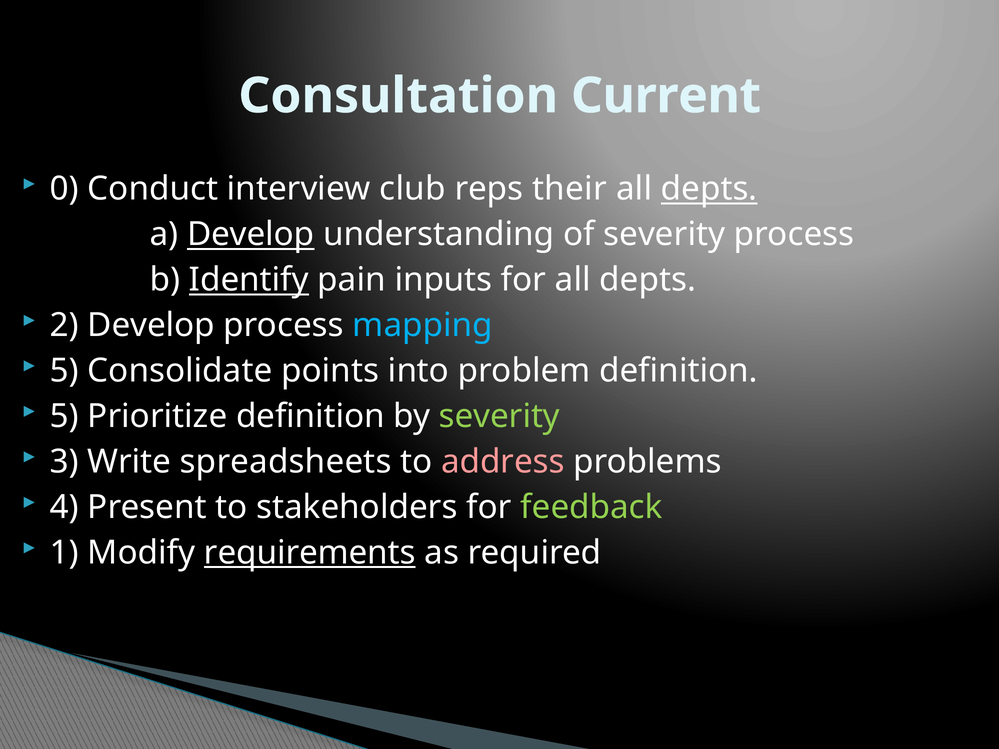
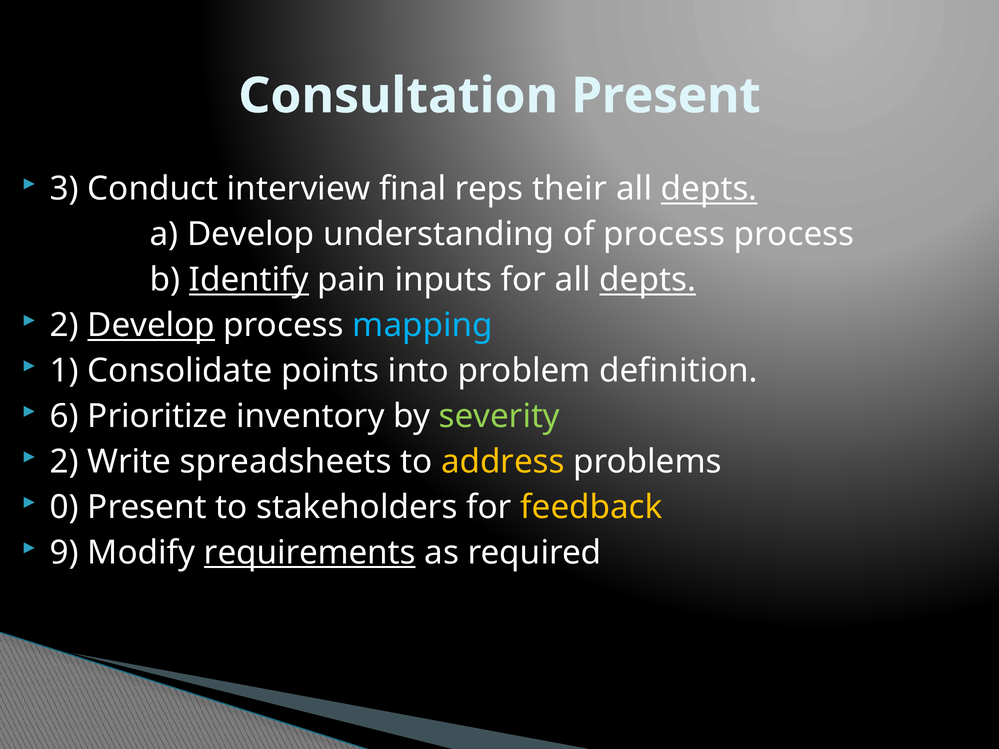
Consultation Current: Current -> Present (666, 96)
0: 0 -> 3 (64, 189)
club: club -> final (413, 189)
Develop underline: present -> none (251, 235)
of severity: severity -> process (664, 235)
depts underline: none -> present (648, 280)
Develop underline: none -> present (151, 326)
5: 5 -> 1 (64, 371)
5: 5 -> 6 (64, 417)
Prioritize definition: definition -> inventory (310, 417)
3: 3 -> 2 (64, 462)
address colour: pink -> yellow (503, 462)
4: 4 -> 0 (64, 508)
feedback colour: light green -> yellow (592, 508)
1: 1 -> 9 (64, 553)
